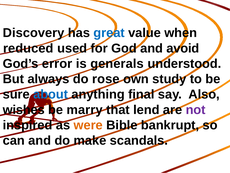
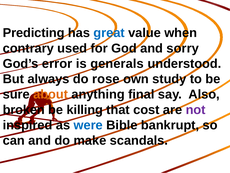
Discovery: Discovery -> Predicting (34, 33)
reduced: reduced -> contrary (28, 48)
avoid: avoid -> sorry (183, 48)
about colour: blue -> orange (51, 94)
wishes: wishes -> broken (24, 109)
marry: marry -> killing (85, 109)
lend: lend -> cost (146, 109)
were colour: orange -> blue (88, 125)
